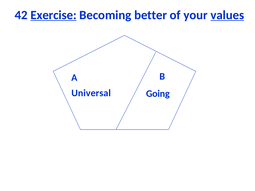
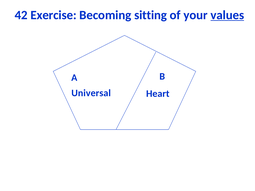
Exercise underline: present -> none (53, 15)
better: better -> sitting (151, 15)
Going: Going -> Heart (158, 94)
